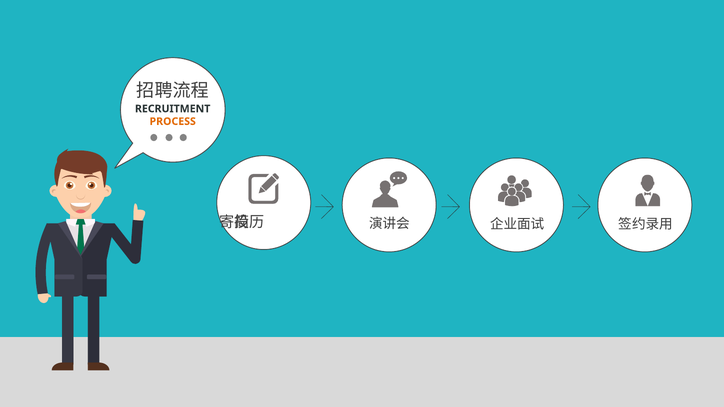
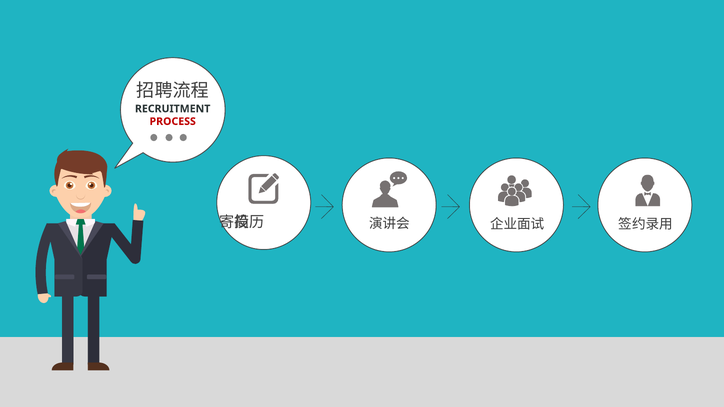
PROCESS colour: orange -> red (173, 122)
